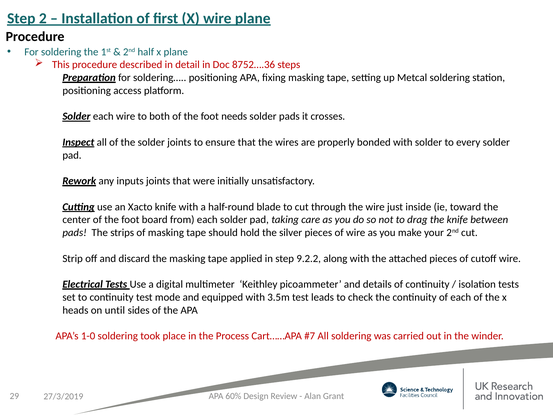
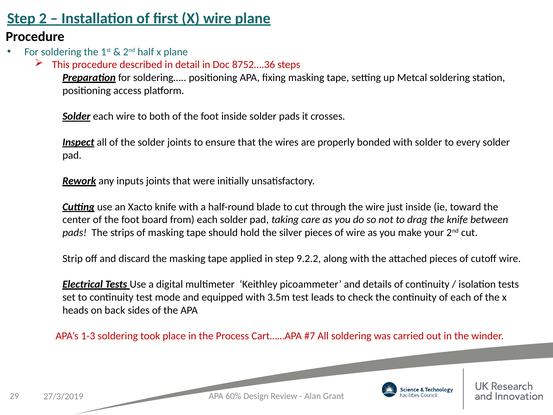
foot needs: needs -> inside (234, 116)
until: until -> back (115, 310)
1-0: 1-0 -> 1-3 (88, 336)
